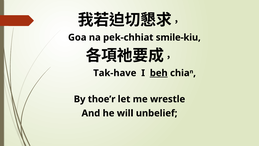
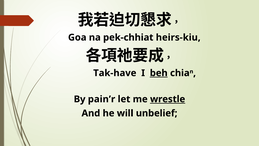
smile-kiu: smile-kiu -> heirs-kiu (178, 37)
thoe’r: thoe’r -> pain’r (102, 99)
wrestle underline: none -> present (168, 99)
